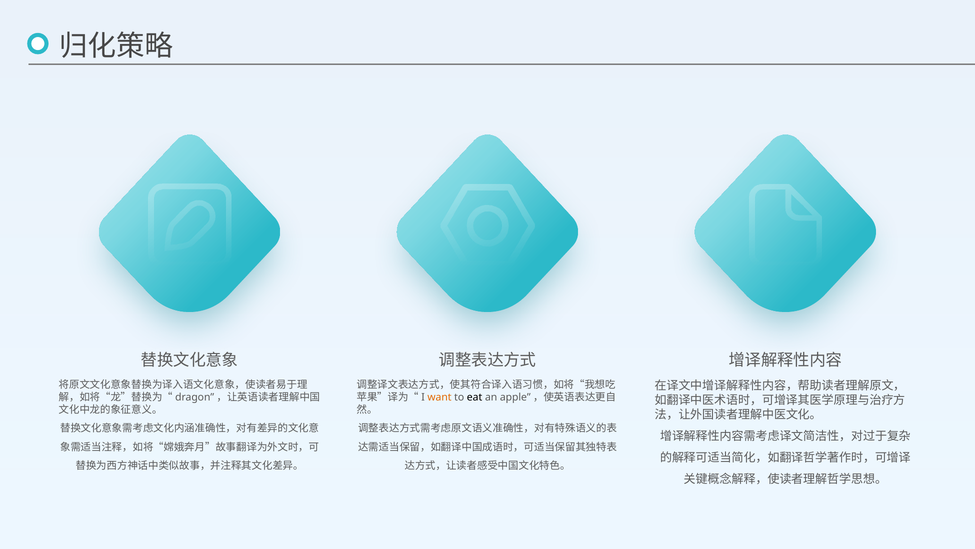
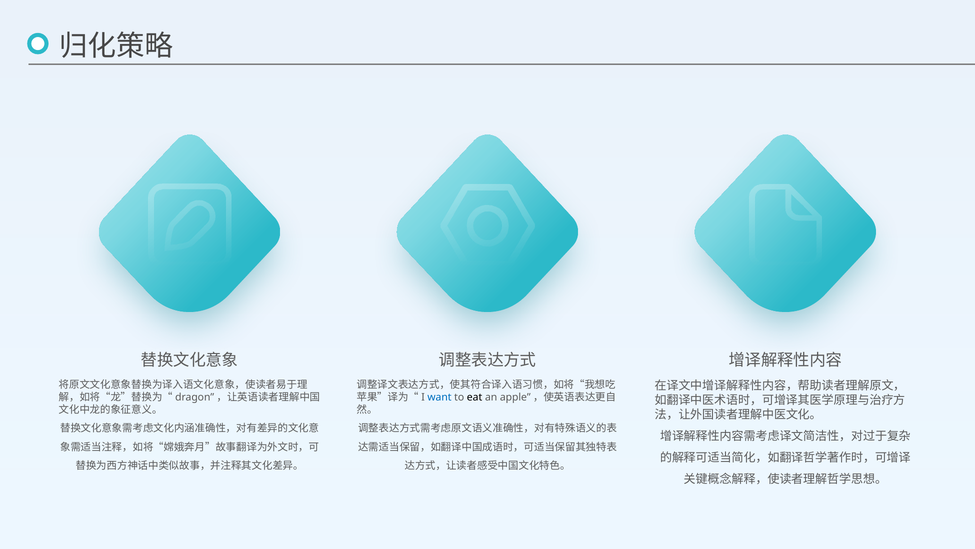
want colour: orange -> blue (439, 397)
